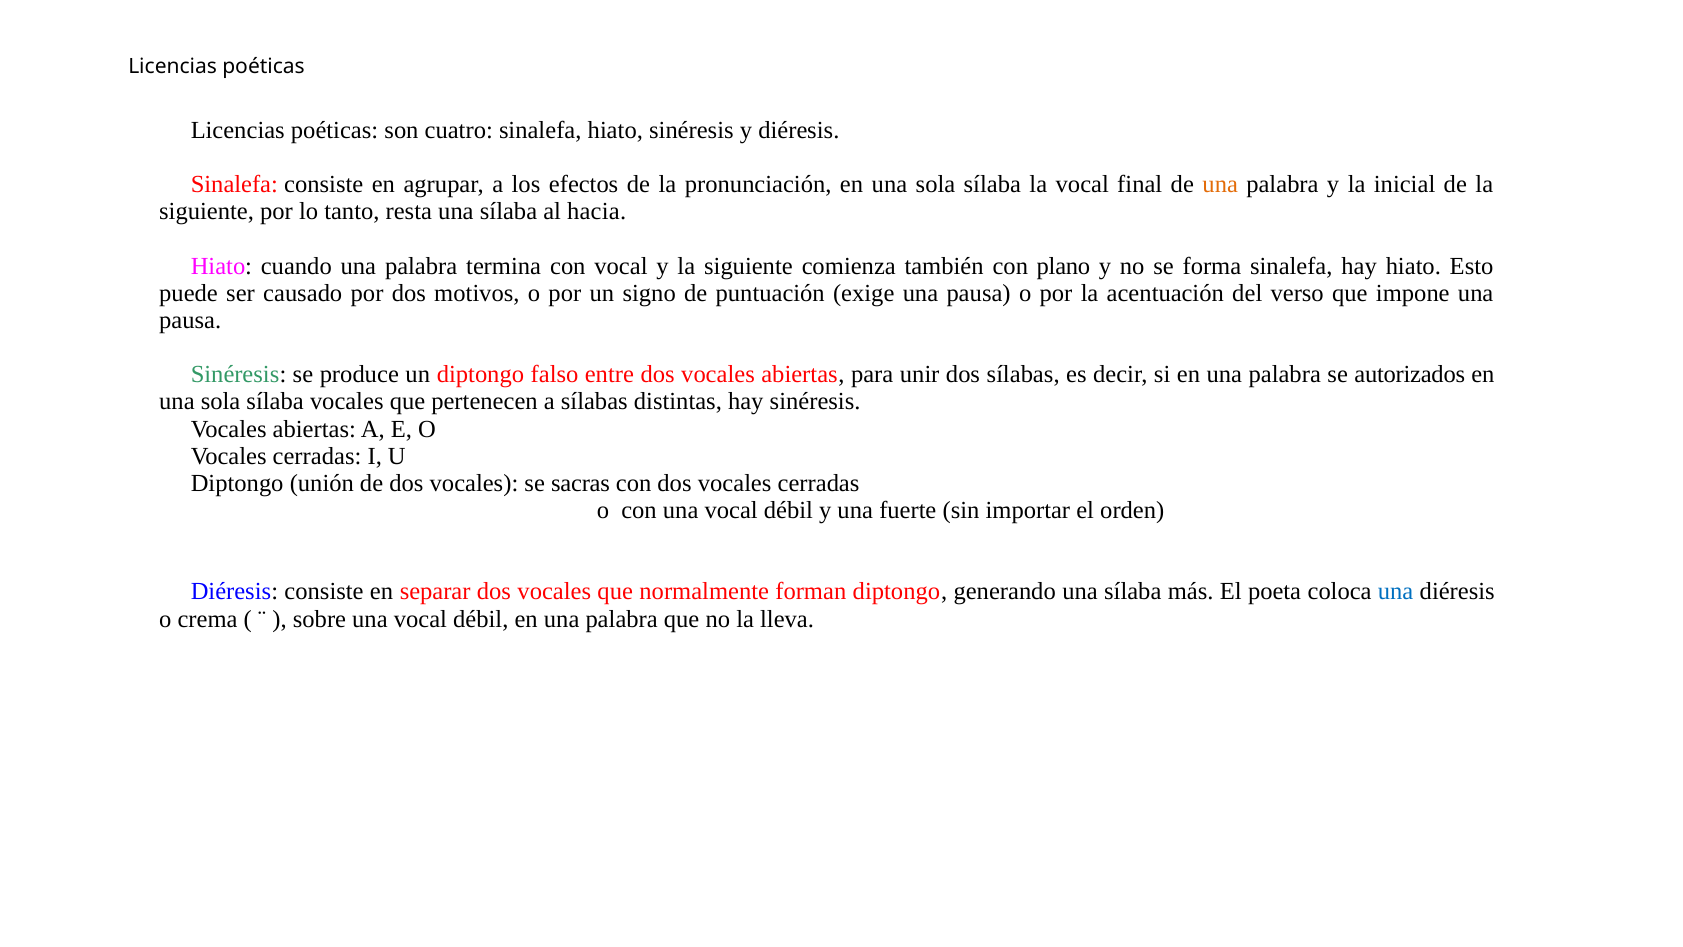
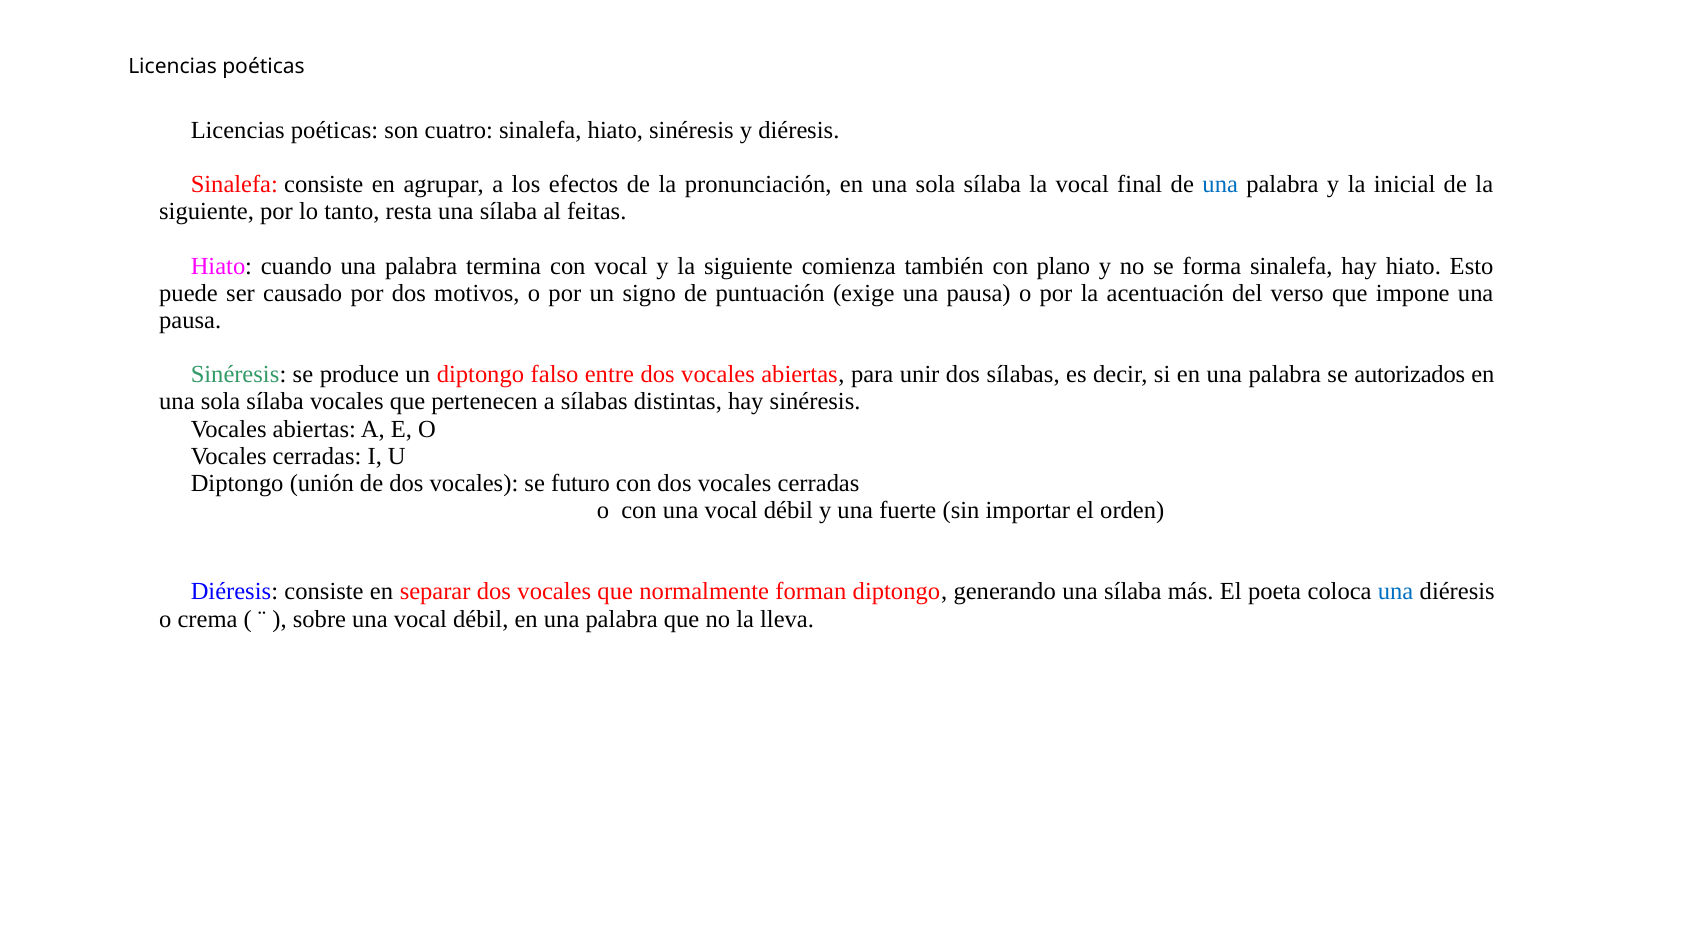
una colour: orange -> blue (1220, 185)
hacia: hacia -> feitas (597, 212)
sacras: sacras -> futuro (581, 483)
